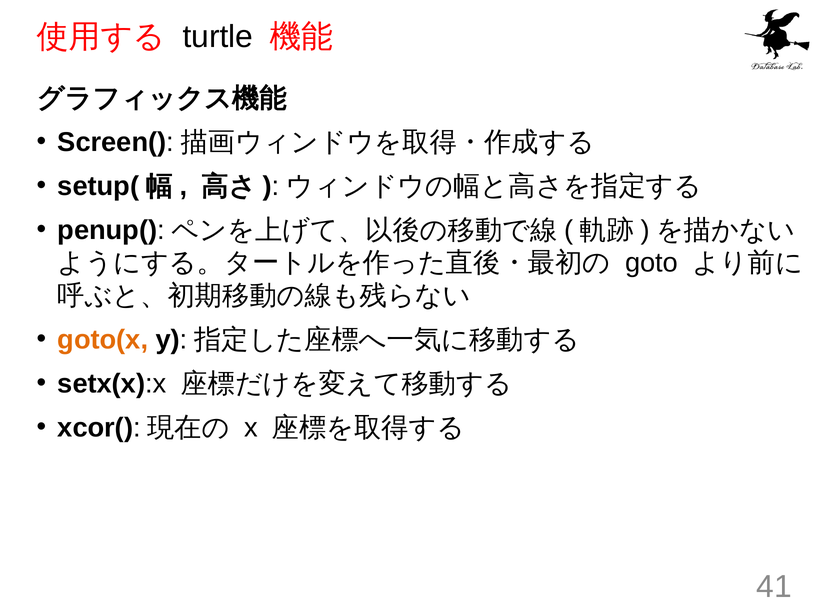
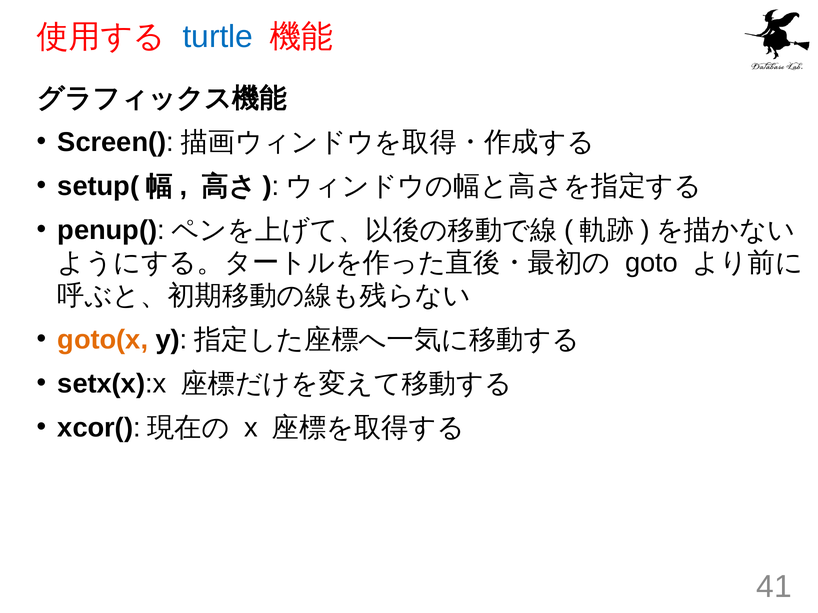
turtle colour: black -> blue (218, 37)
